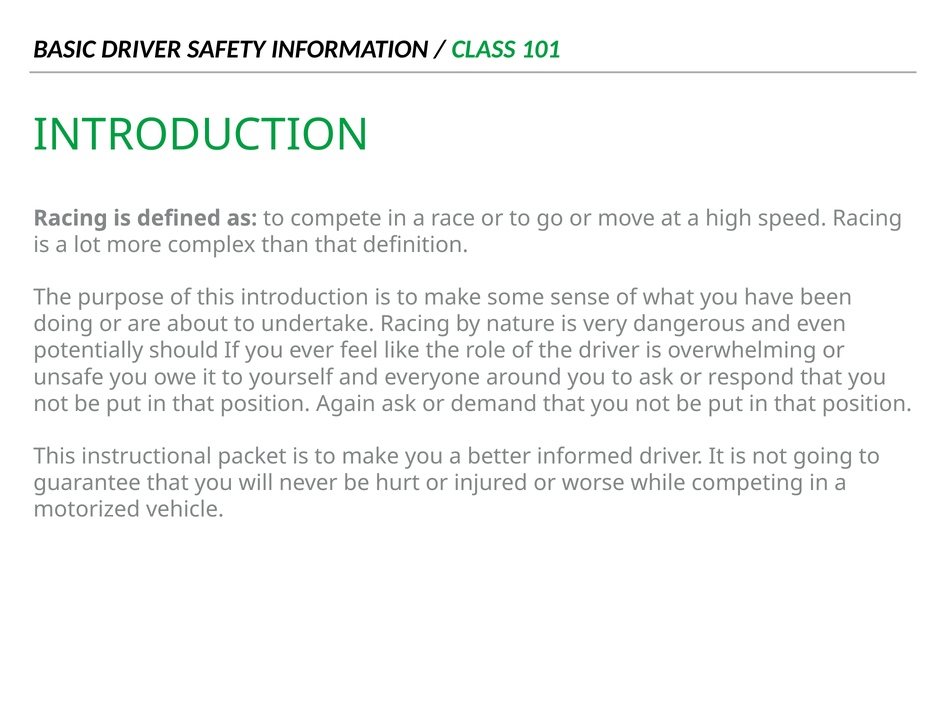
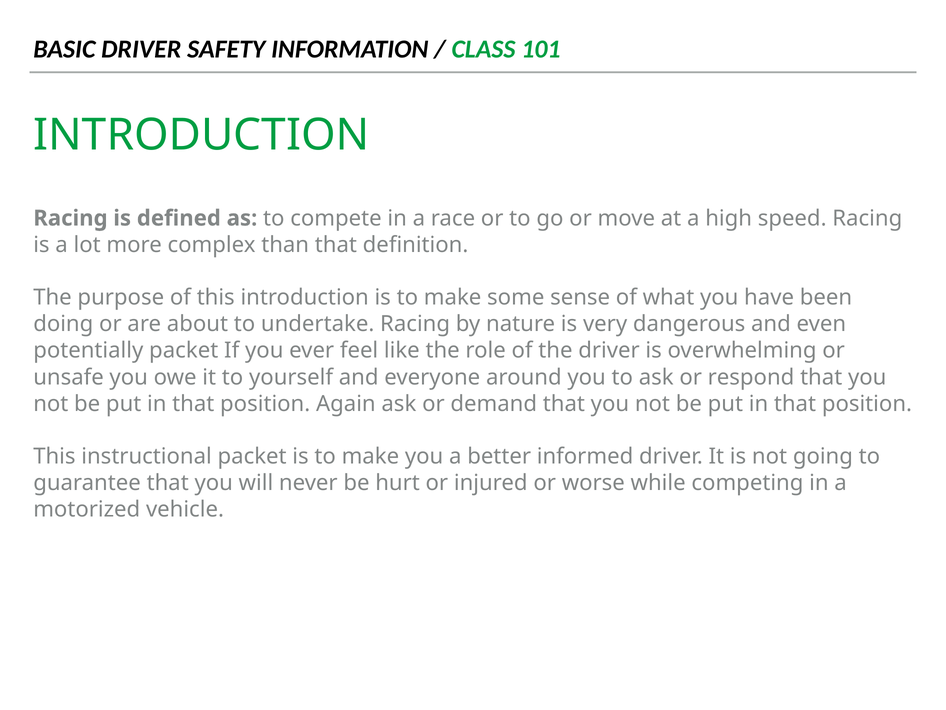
potentially should: should -> packet (184, 350)
